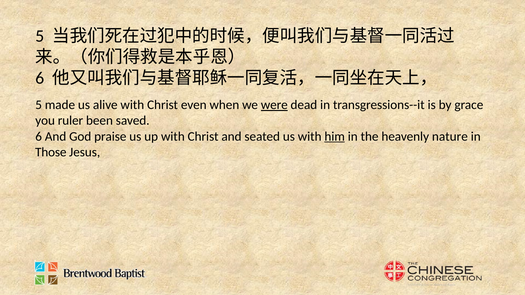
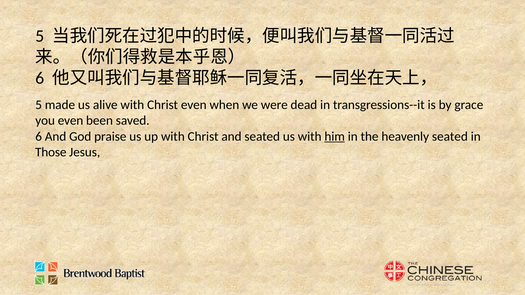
were underline: present -> none (274, 105)
you ruler: ruler -> even (71, 121)
heavenly nature: nature -> seated (450, 137)
